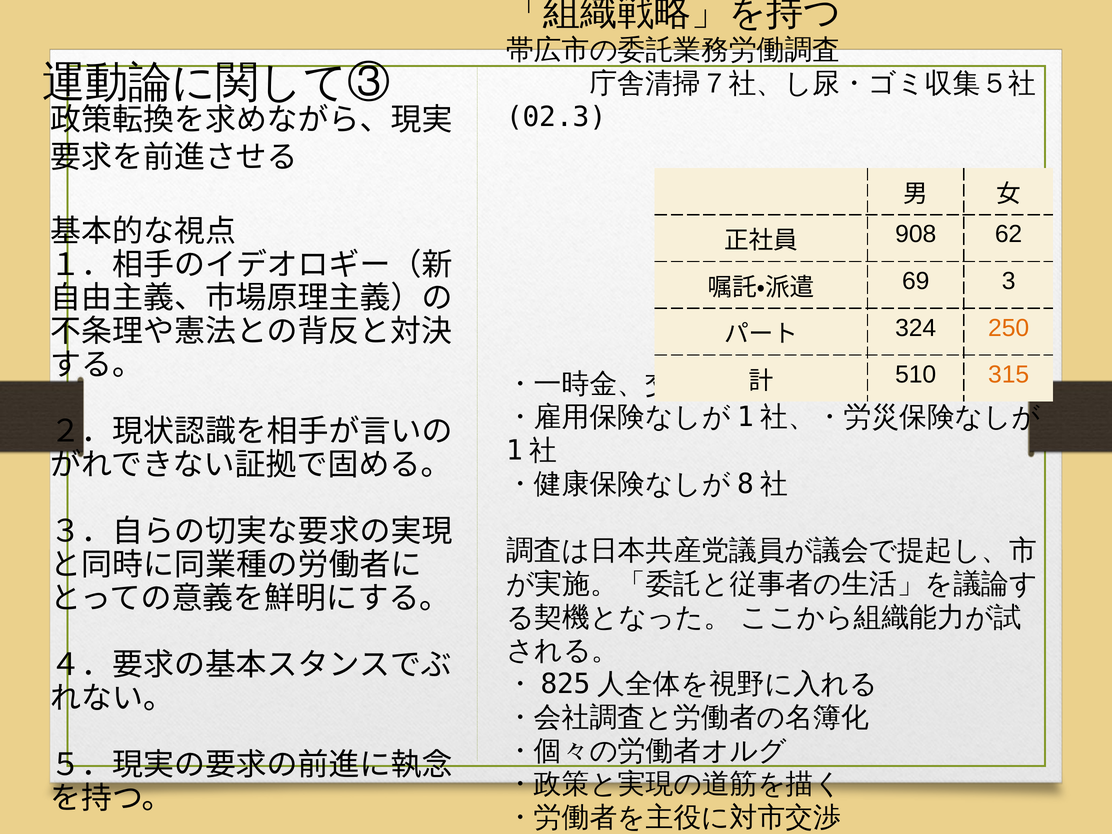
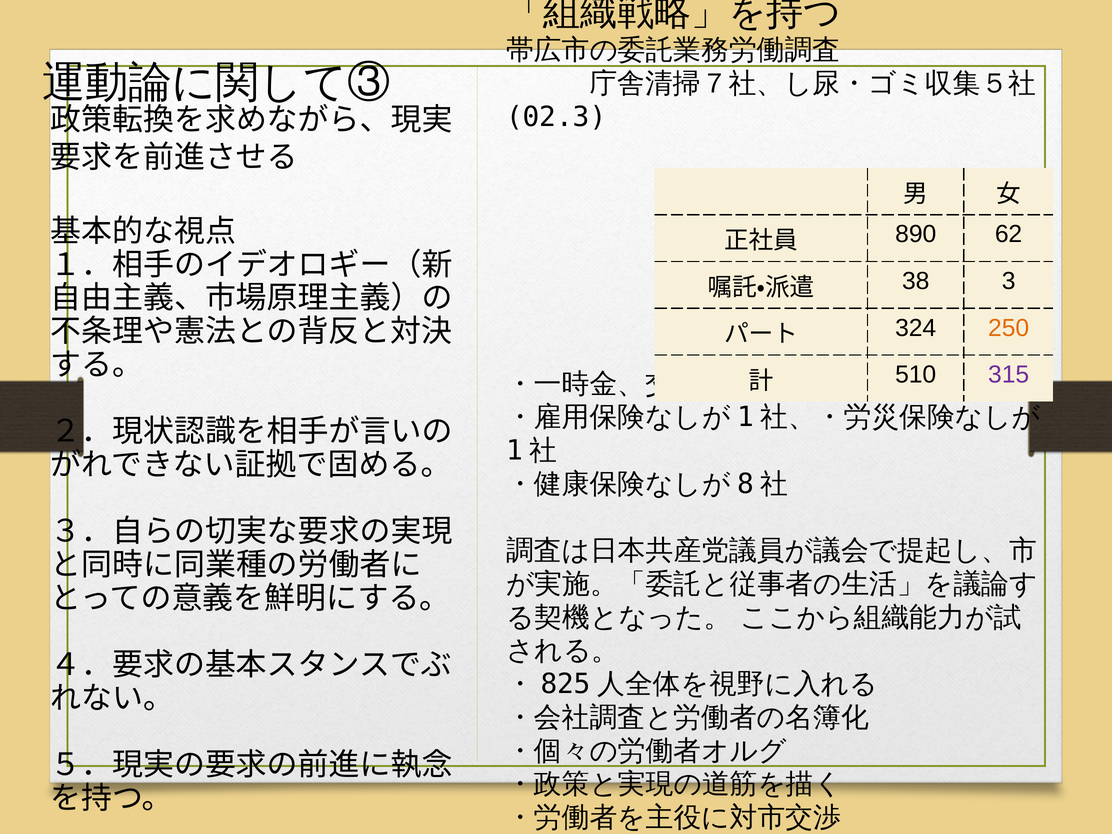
908: 908 -> 890 (916, 234)
69: 69 -> 38 (916, 281)
315 colour: orange -> purple (1009, 375)
